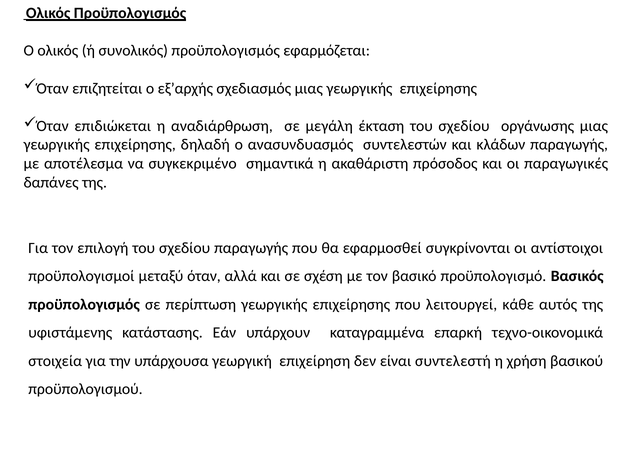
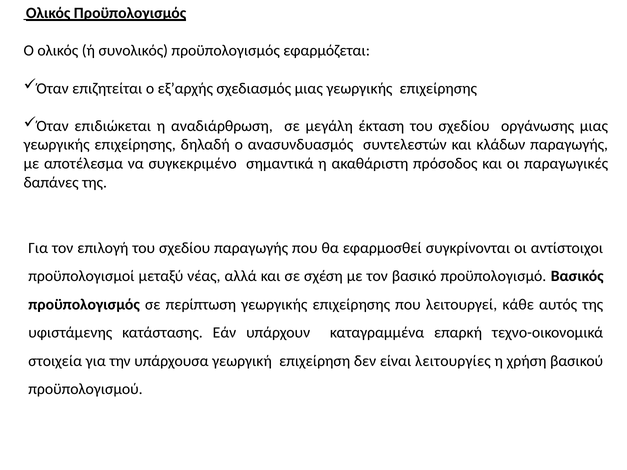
μεταξύ όταν: όταν -> νέας (204, 276)
συντελεστή: συντελεστή -> λειτουργίες (453, 361)
